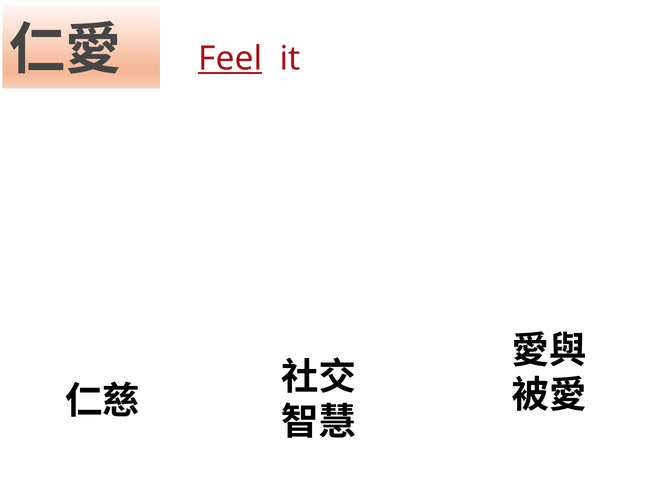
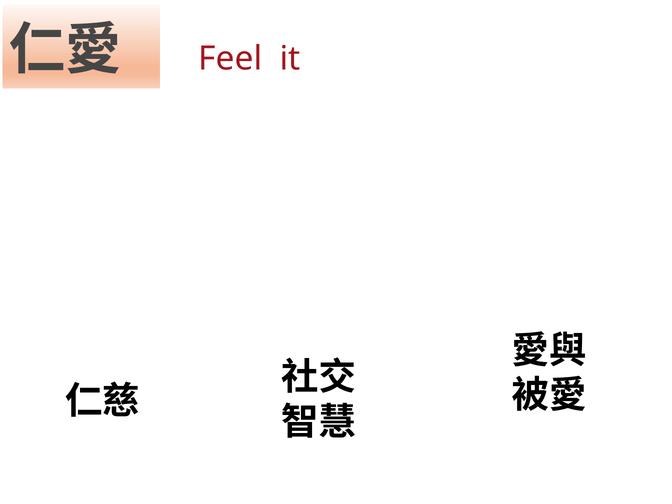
Feel underline: present -> none (230, 59)
